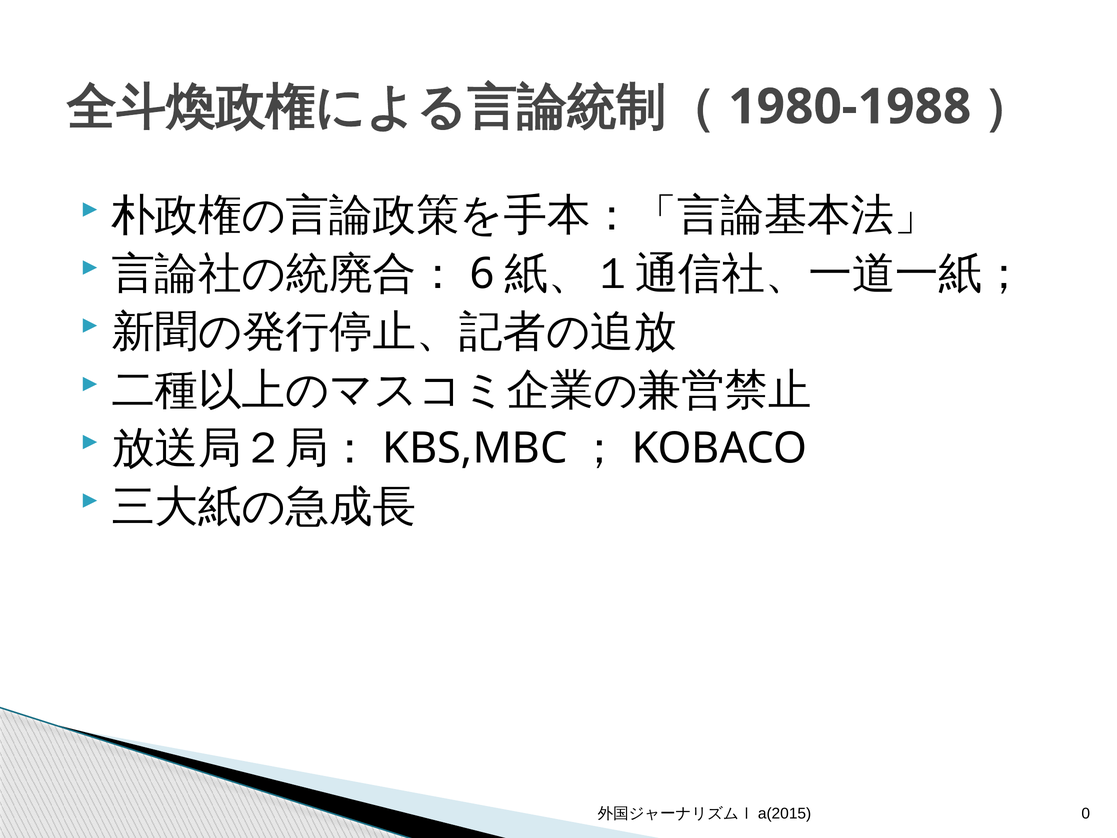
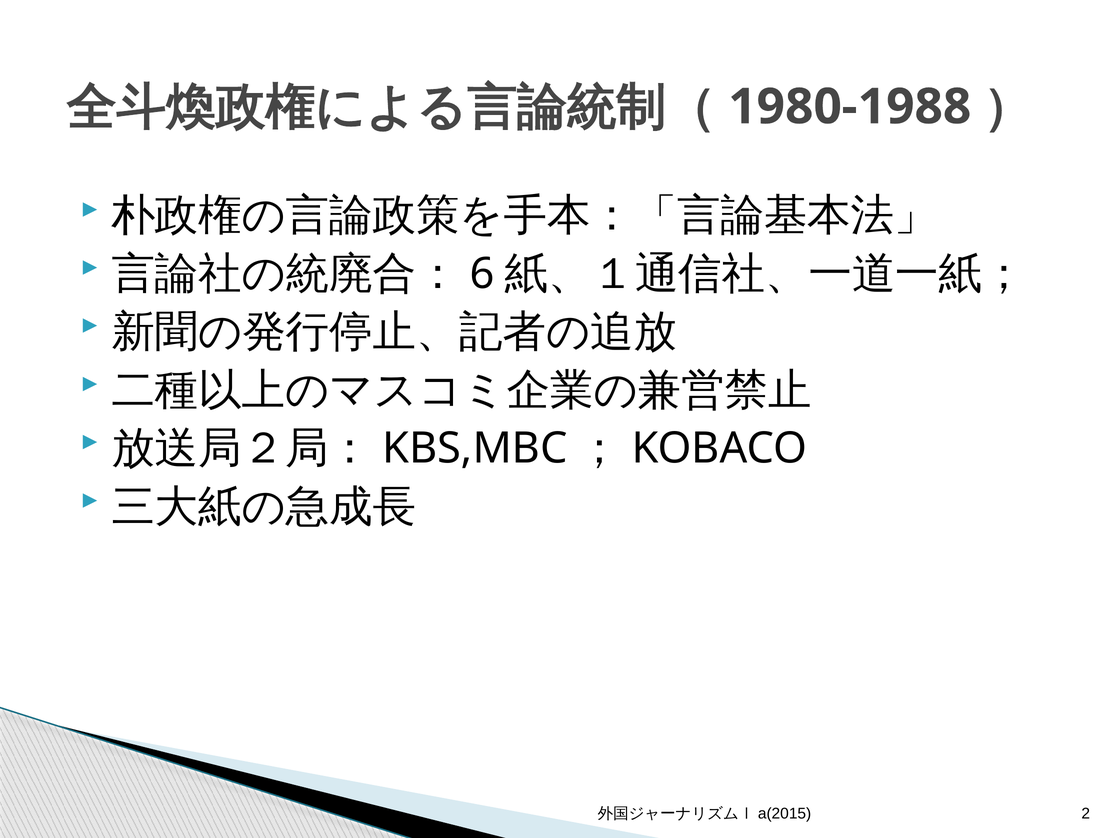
0: 0 -> 2 (1086, 814)
